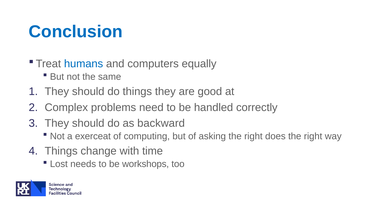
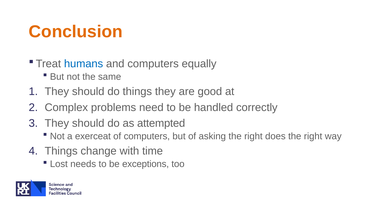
Conclusion colour: blue -> orange (76, 32)
backward: backward -> attempted (161, 123)
of computing: computing -> computers (147, 136)
workshops: workshops -> exceptions (146, 164)
